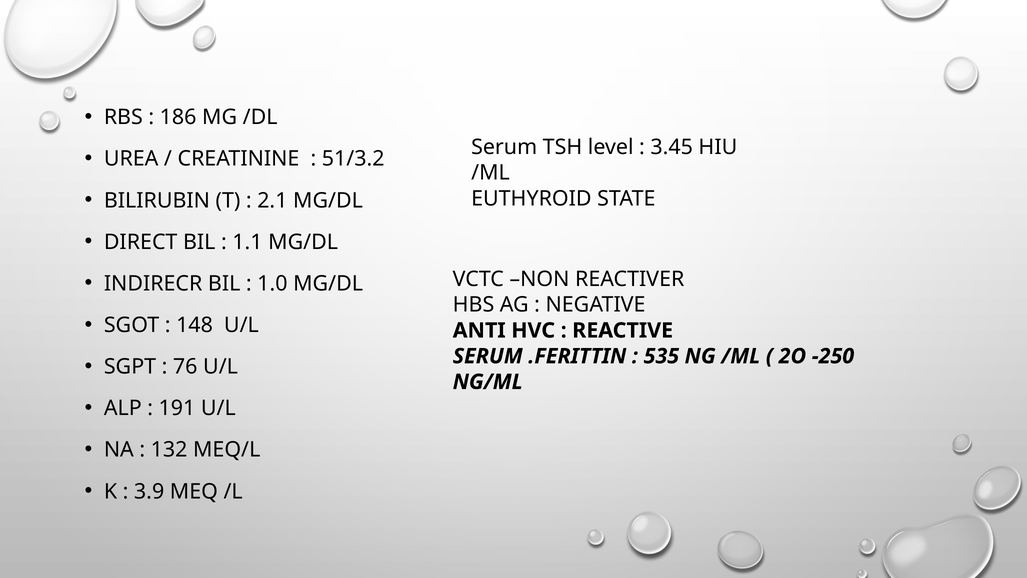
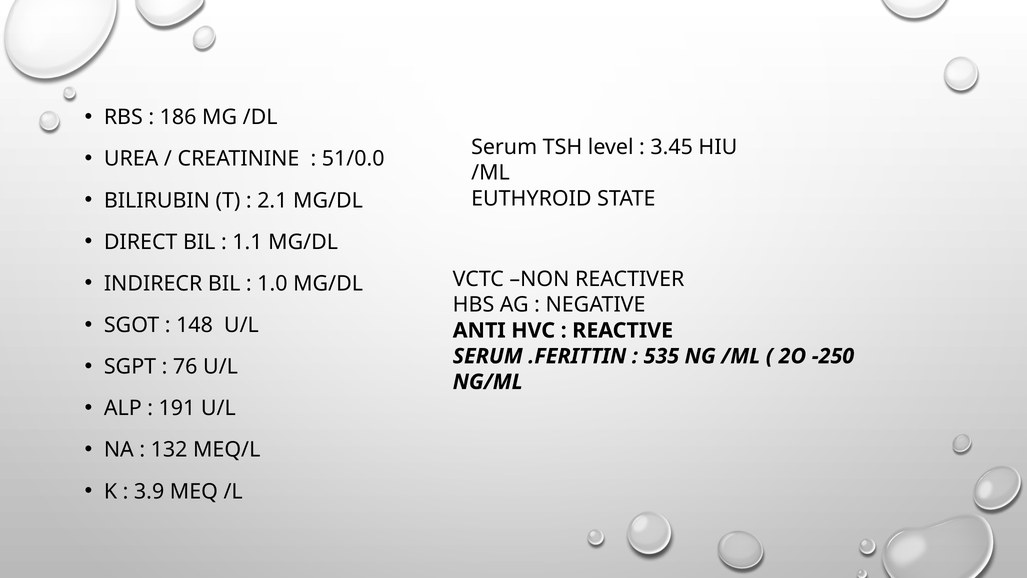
51/3.2: 51/3.2 -> 51/0.0 (353, 159)
